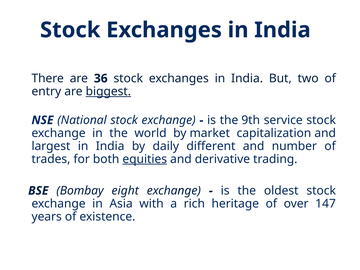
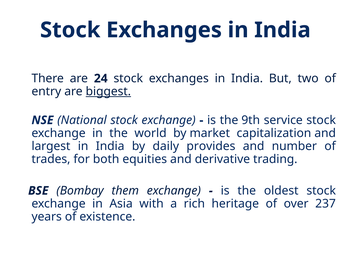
36: 36 -> 24 (101, 78)
different: different -> provides (211, 146)
equities underline: present -> none (145, 159)
eight: eight -> them (125, 191)
147: 147 -> 237 (326, 204)
